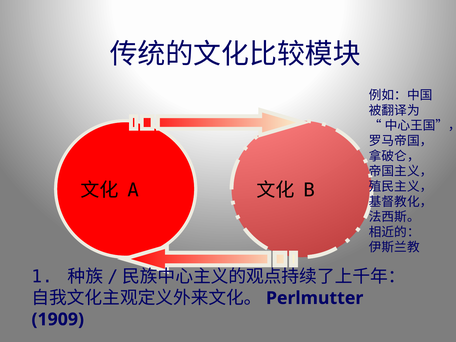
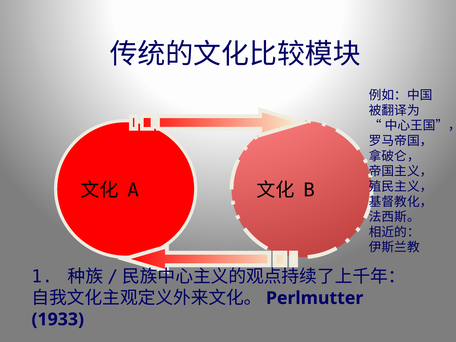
1909: 1909 -> 1933 (58, 319)
